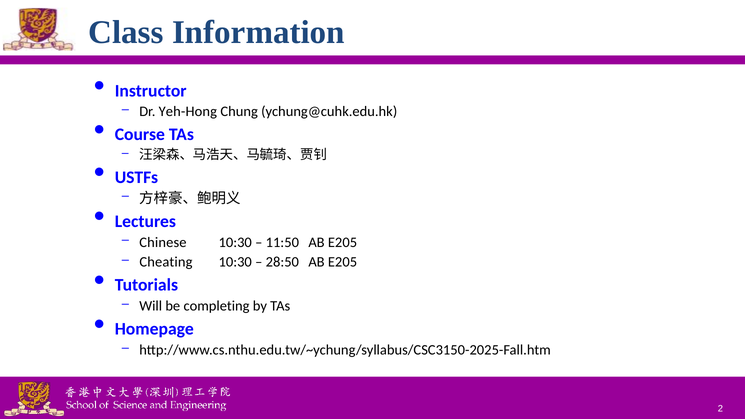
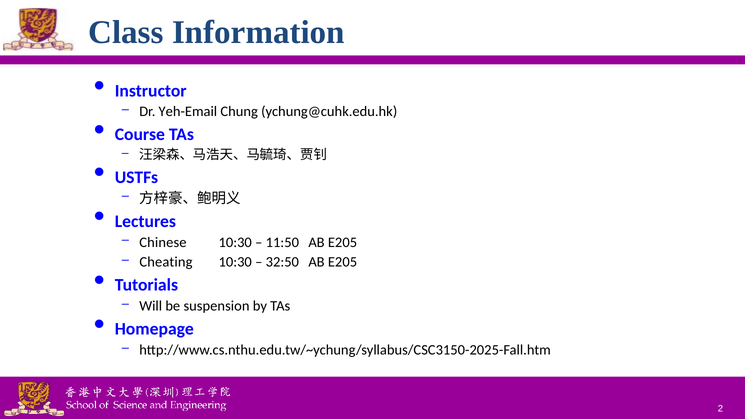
Yeh-Hong: Yeh-Hong -> Yeh-Email (188, 112)
28:50: 28:50 -> 32:50 (282, 262)
completing: completing -> suspension (217, 306)
